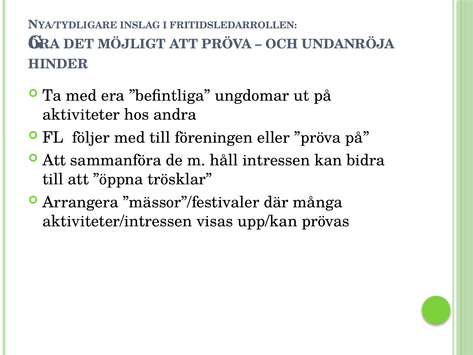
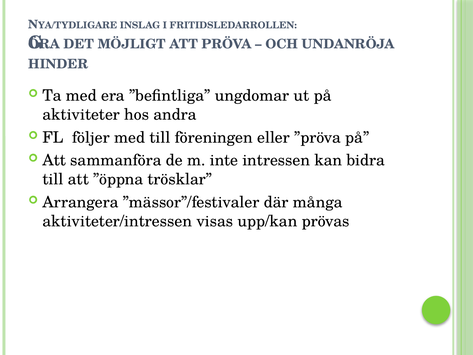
håll: håll -> inte (224, 160)
